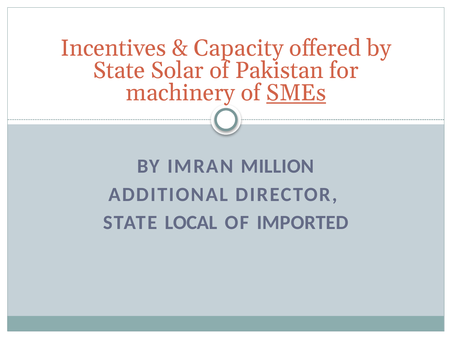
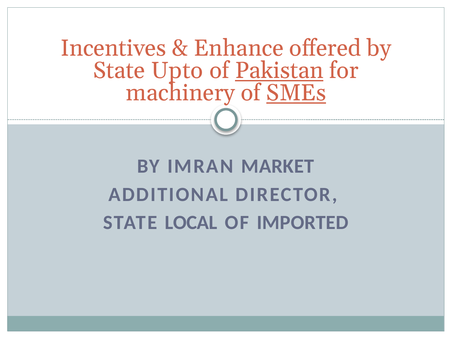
Capacity: Capacity -> Enhance (239, 48)
Solar: Solar -> Upto (177, 71)
Pakistan underline: none -> present (279, 71)
MILLION: MILLION -> MARKET (278, 166)
